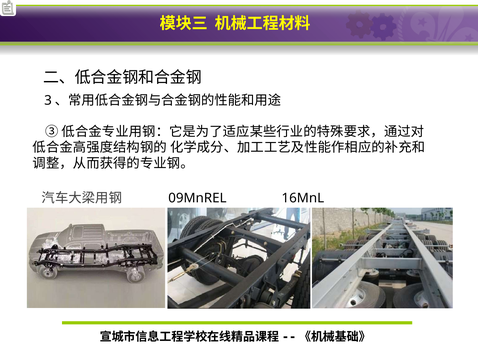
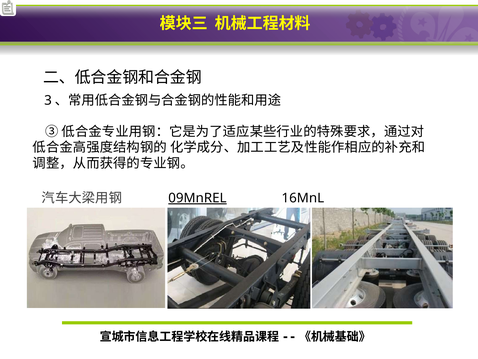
09MnREL underline: none -> present (197, 198)
